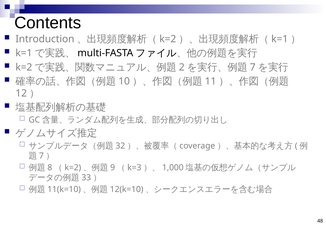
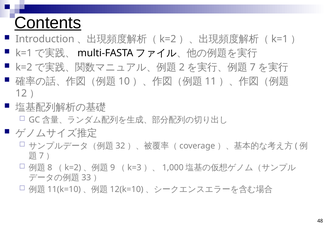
Contents underline: none -> present (48, 23)
